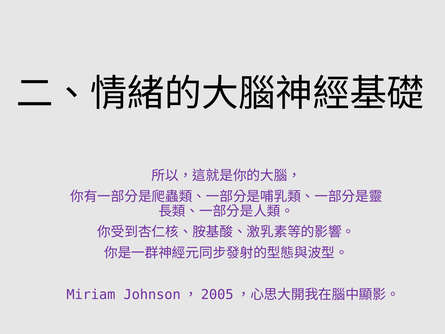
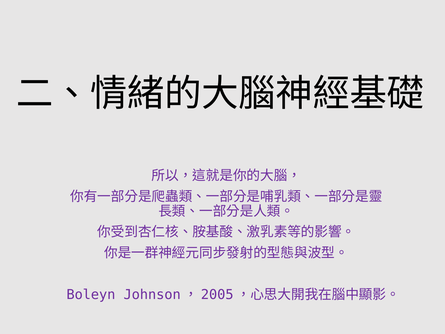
Miriam: Miriam -> Boleyn (91, 295)
